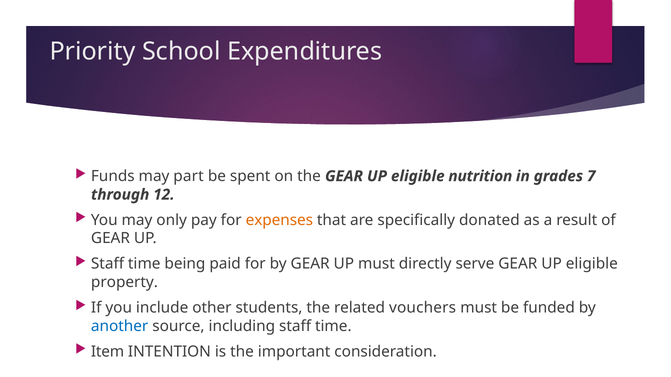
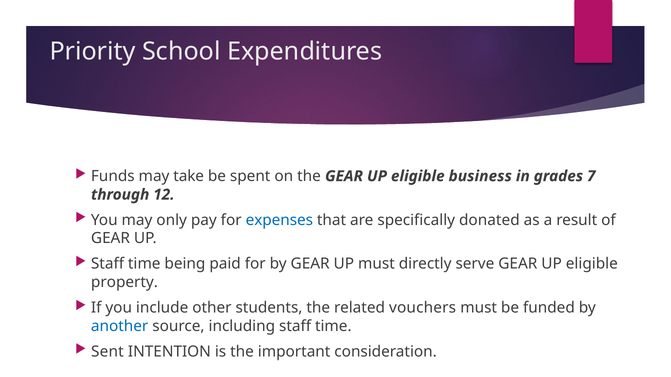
part: part -> take (189, 176)
nutrition: nutrition -> business (480, 176)
expenses colour: orange -> blue (279, 220)
Item: Item -> Sent (107, 352)
